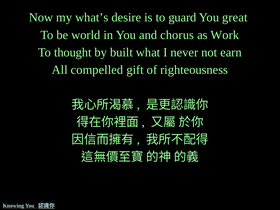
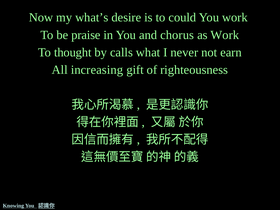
guard: guard -> could (182, 17)
You great: great -> work (235, 17)
world: world -> praise (86, 35)
built: built -> calls (121, 52)
compelled: compelled -> increasing (97, 70)
